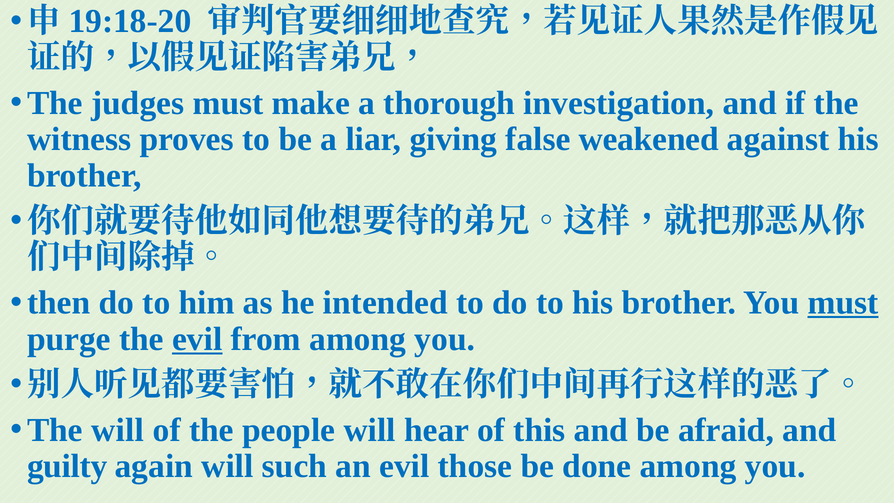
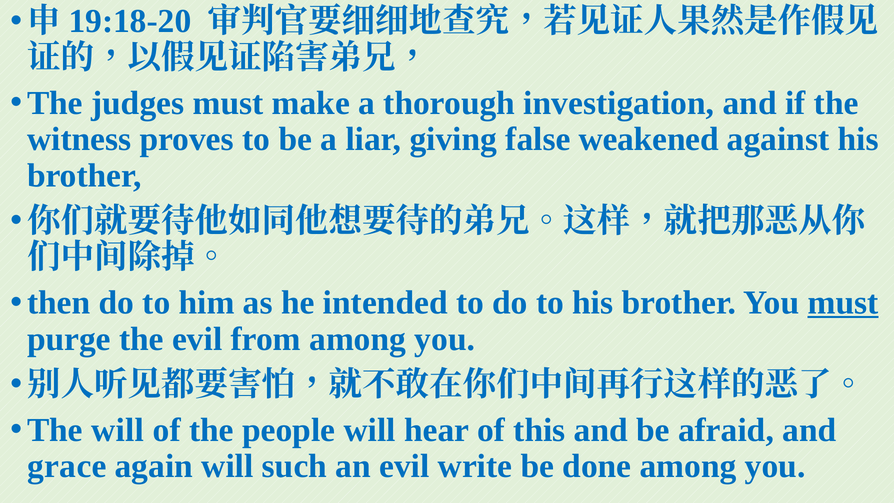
evil underline: present -> none (197, 339)
guilty: guilty -> grace (67, 466)
those: those -> write (475, 466)
